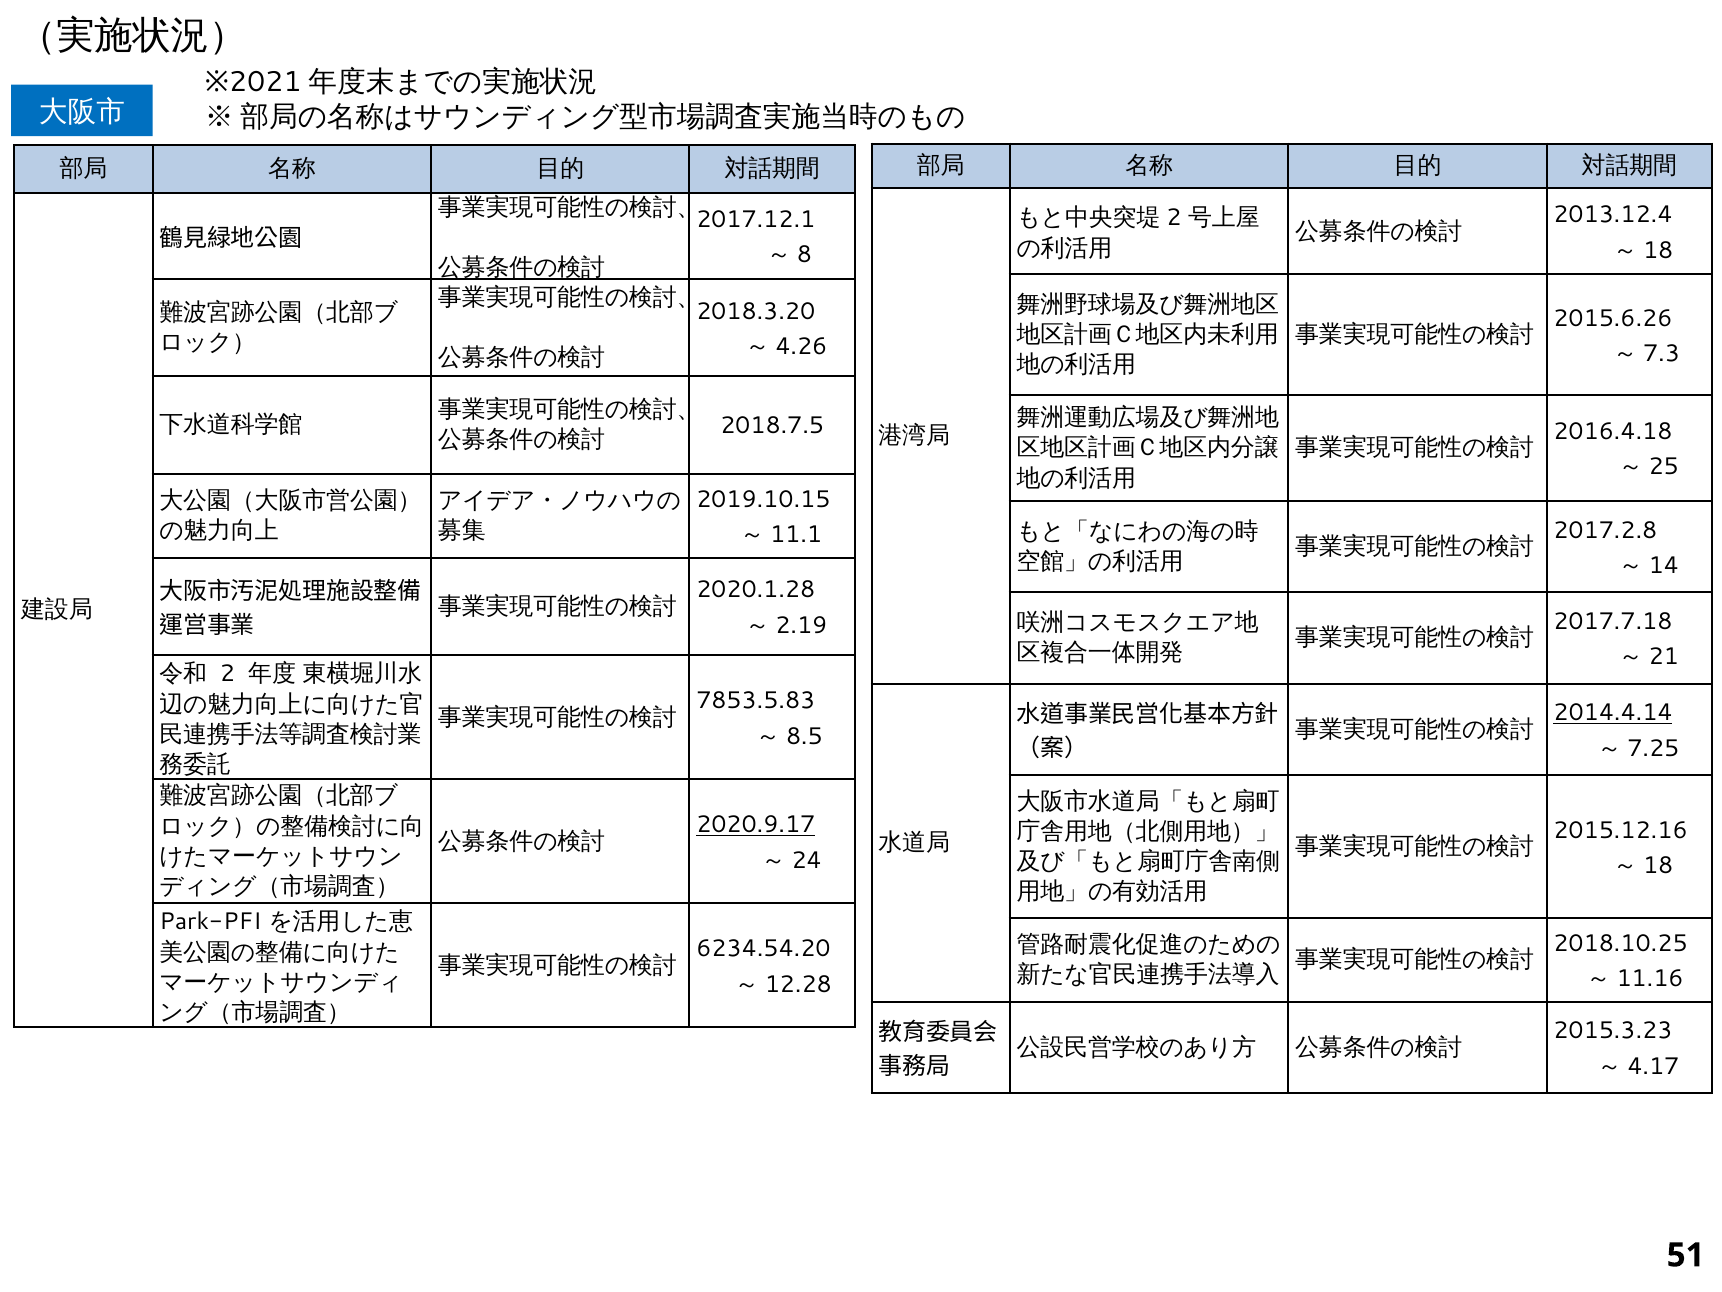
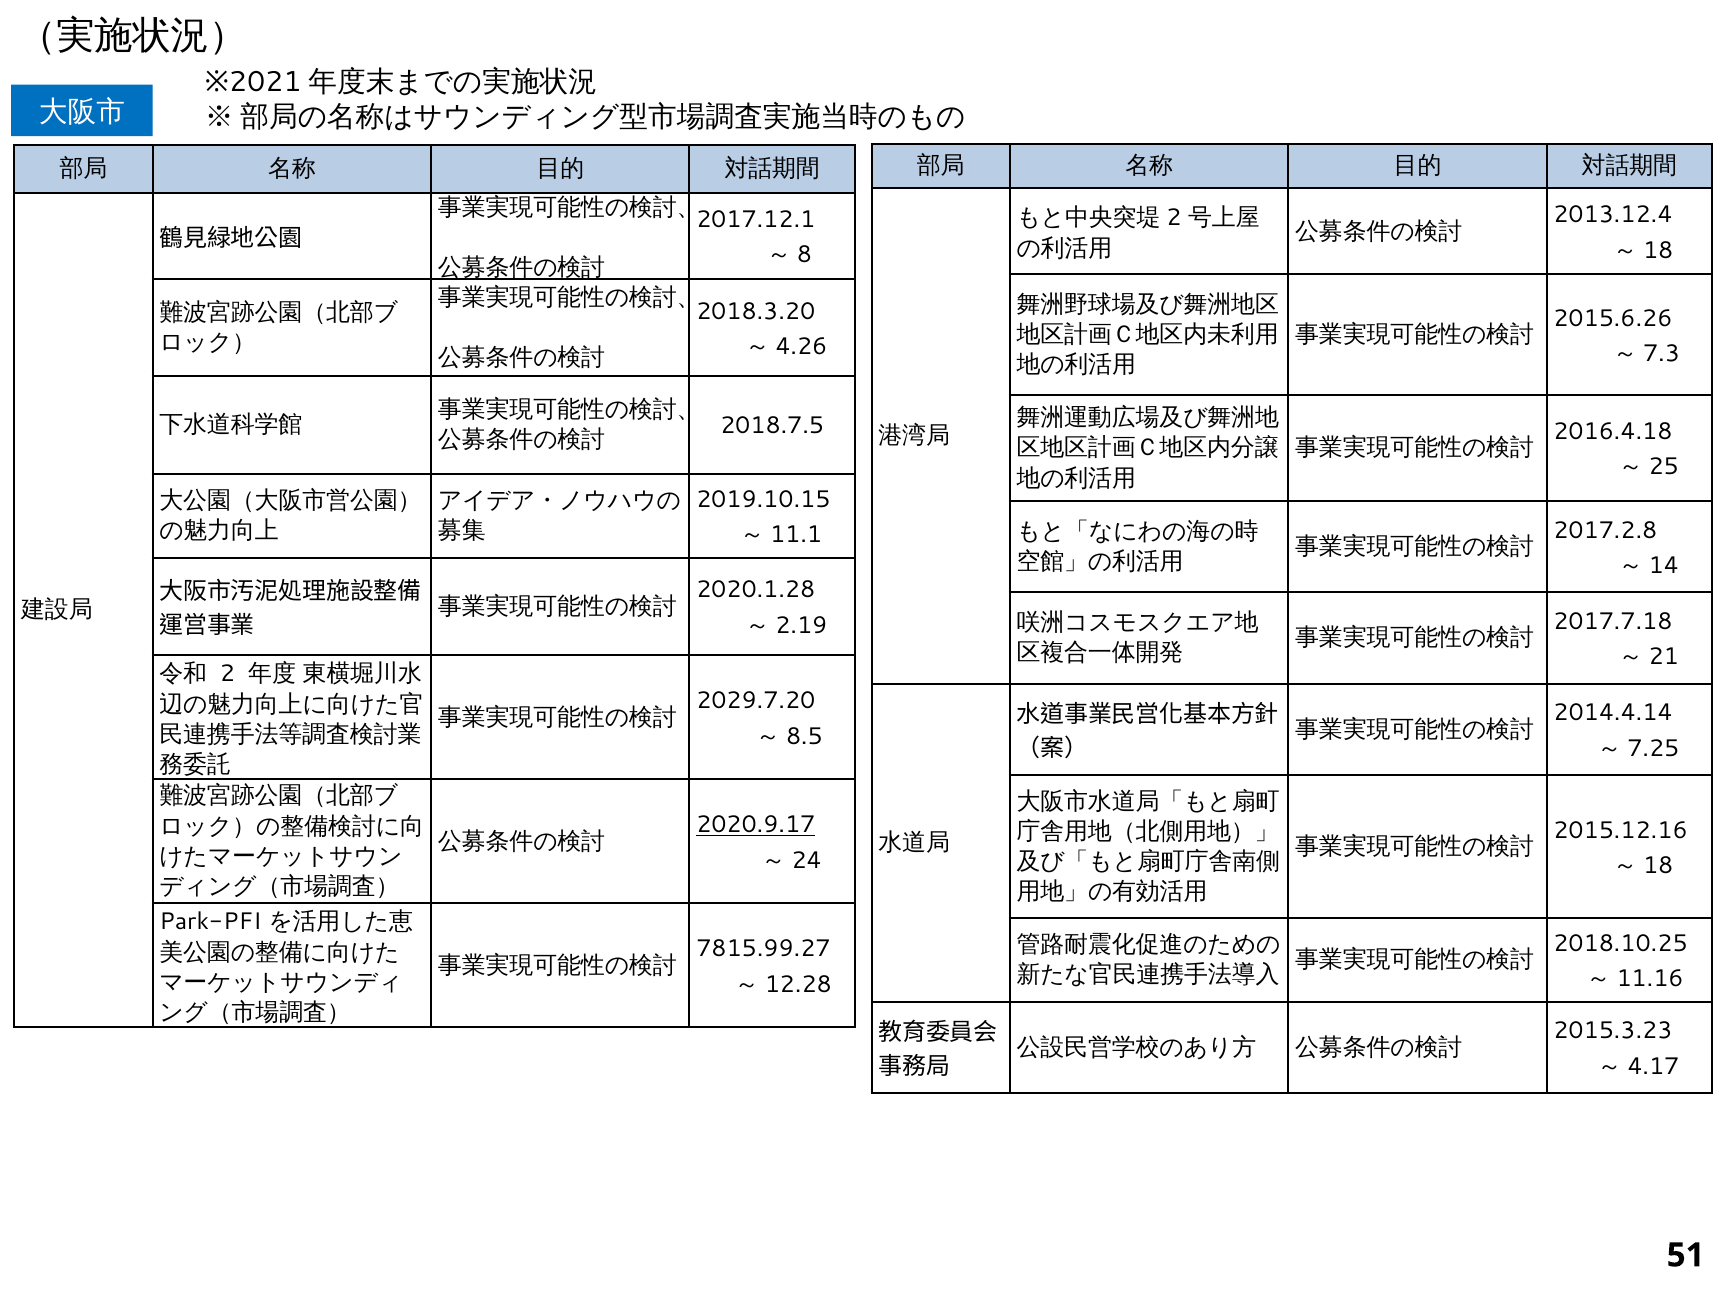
7853.5.83: 7853.5.83 -> 2029.7.20 (756, 701)
2014.4.14 underline: present -> none (1613, 713)
6234.54.20: 6234.54.20 -> 7815.99.27 (763, 949)
